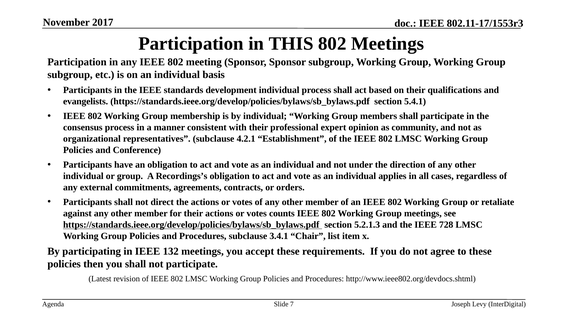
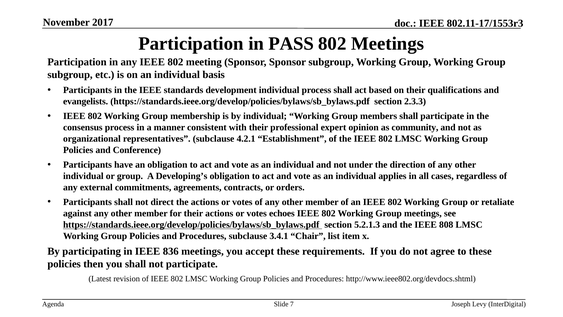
THIS: THIS -> PASS (291, 44)
5.4.1: 5.4.1 -> 2.3.3 (415, 101)
Recordings’s: Recordings’s -> Developing’s (182, 176)
counts: counts -> echoes (282, 213)
728: 728 -> 808 (446, 224)
132: 132 -> 836 (171, 251)
